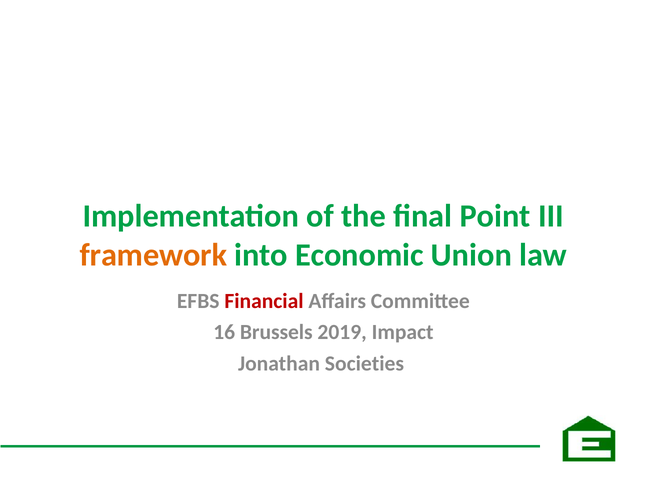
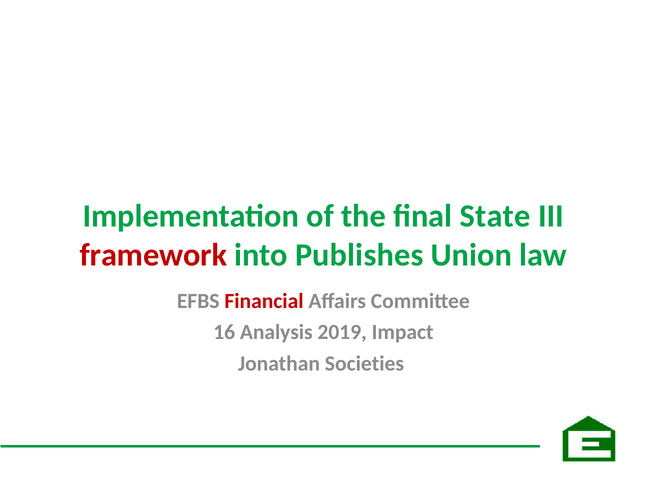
Point: Point -> State (495, 216)
framework colour: orange -> red (153, 255)
Economic: Economic -> Publishes (359, 255)
Brussels: Brussels -> Analysis (276, 332)
